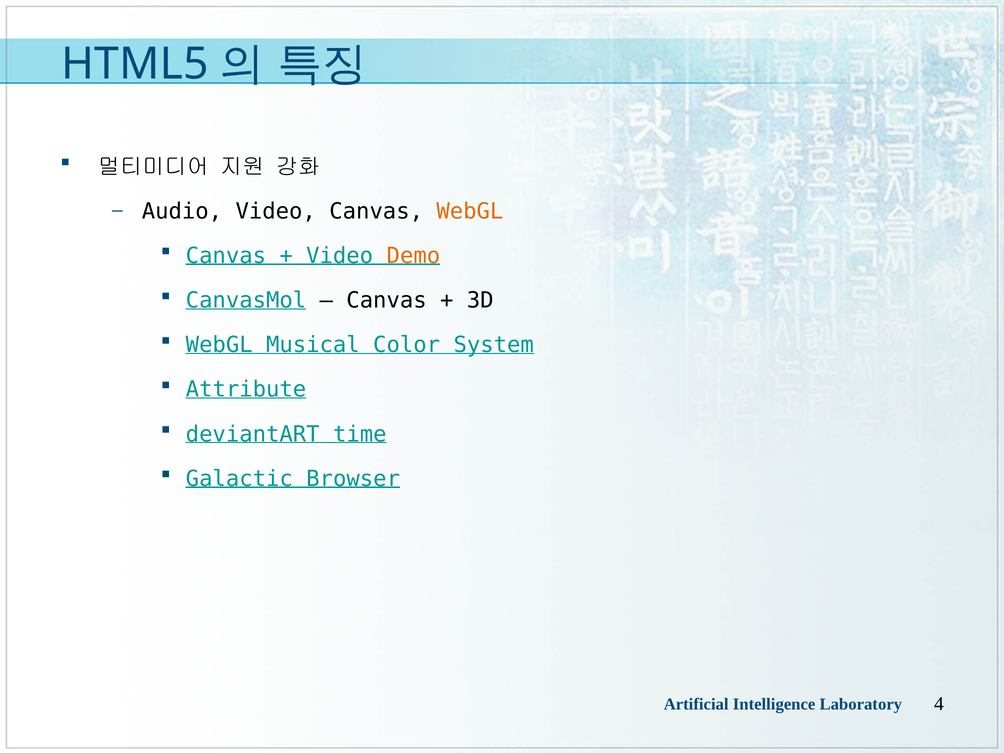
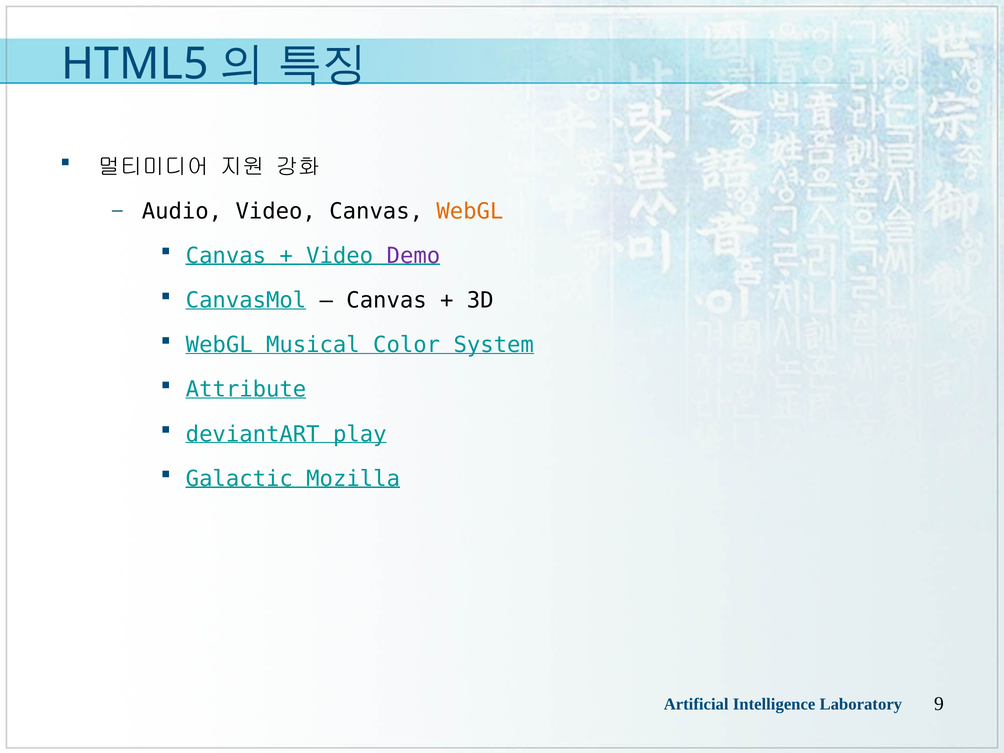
Demo colour: orange -> purple (413, 256)
time: time -> play (360, 434)
Browser: Browser -> Mozilla (353, 479)
4: 4 -> 9 (939, 704)
